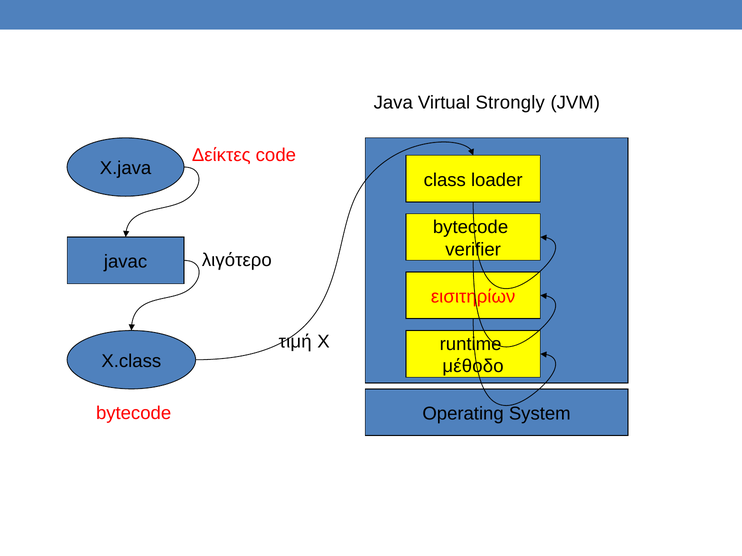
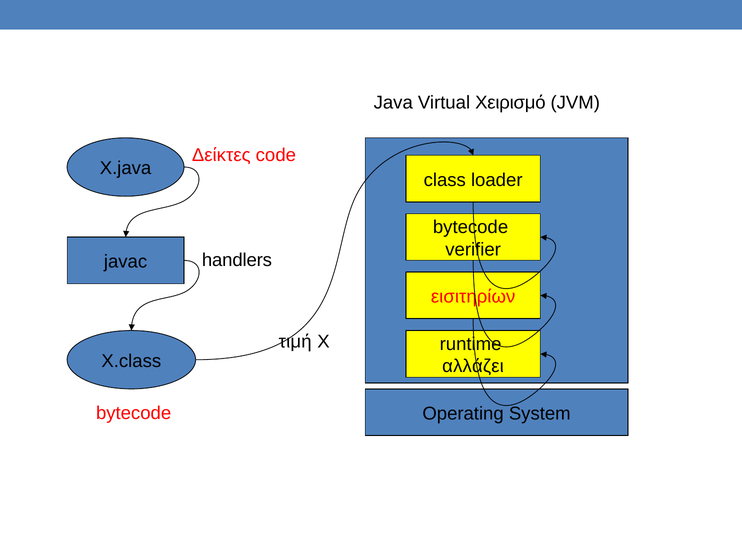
Strongly: Strongly -> Χειρισμό (510, 103)
λιγότερο: λιγότερο -> handlers (237, 260)
μέθοδο: μέθοδο -> αλλάζει (473, 367)
